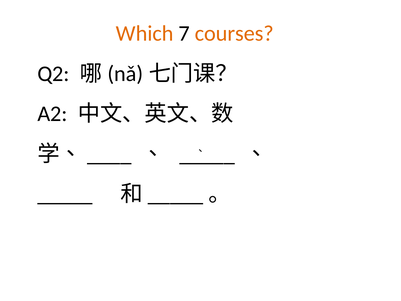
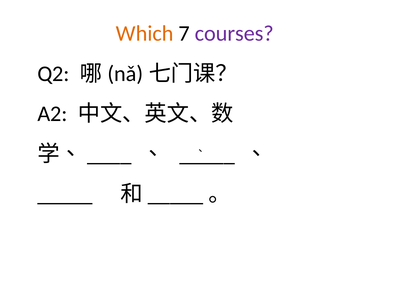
courses colour: orange -> purple (234, 34)
